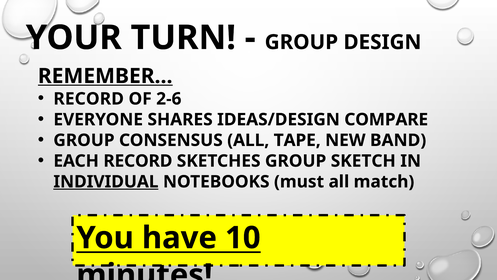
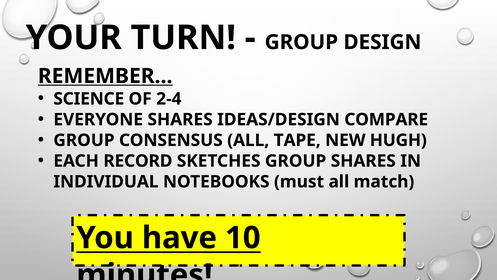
RECORD: RECORD -> SCIENCE (89, 99)
2-6: 2-6 -> 2-4 (169, 99)
BAND: BAND -> HUGH (398, 140)
GROUP SKETCH: SKETCH -> SHARES (363, 161)
INDIVIDUAL underline: present -> none (106, 181)
